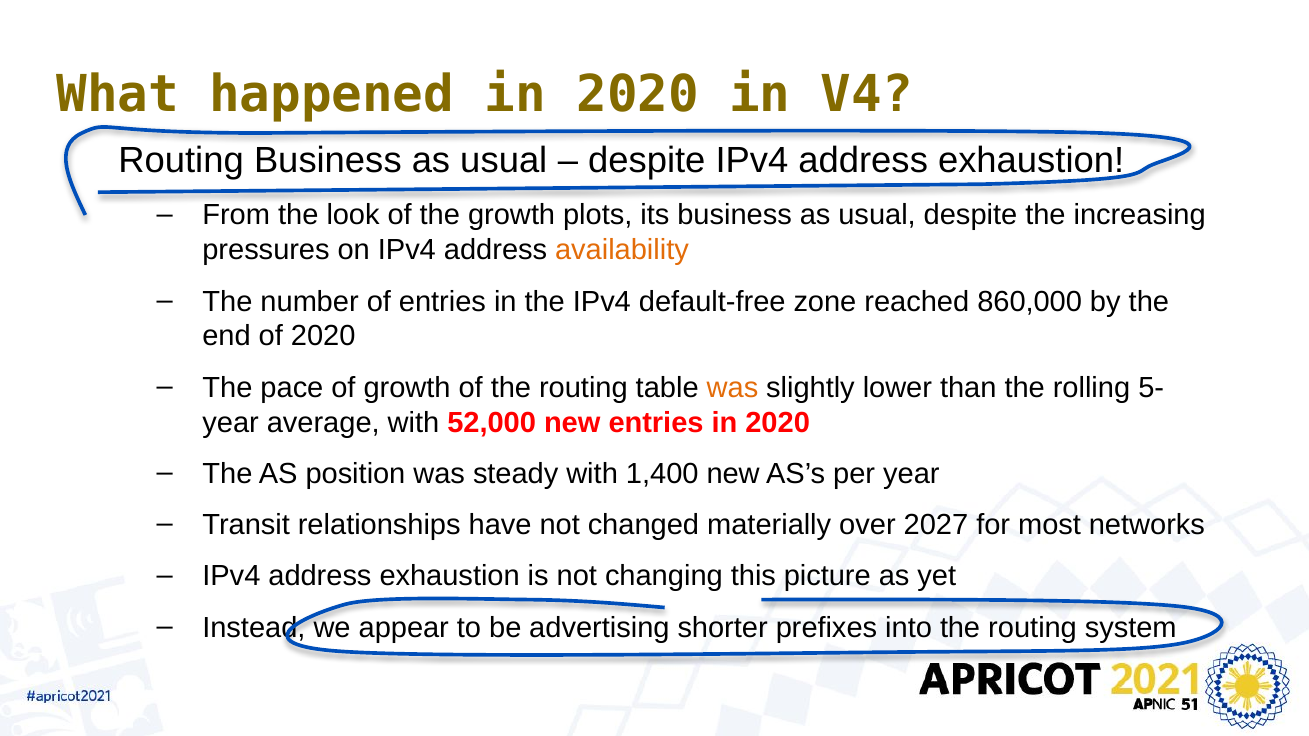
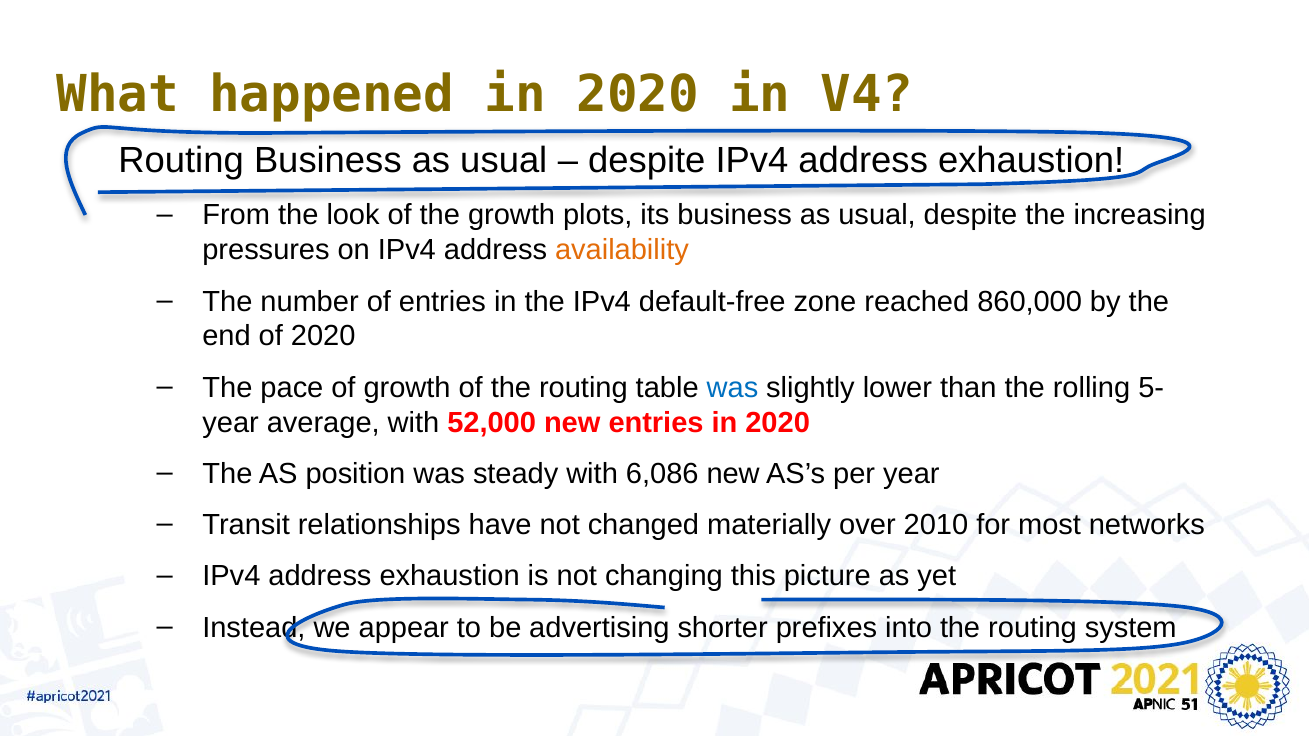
was colour: orange -> blue (733, 388)
1,400: 1,400 -> 6,086 (662, 474)
2027: 2027 -> 2010 (936, 525)
